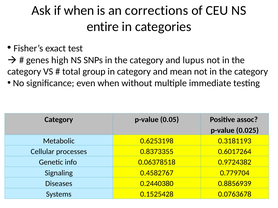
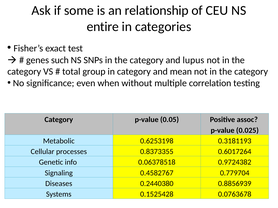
if when: when -> some (79, 10)
corrections: corrections -> relationship (157, 10)
high: high -> such (60, 60)
immediate: immediate -> correlation (210, 83)
